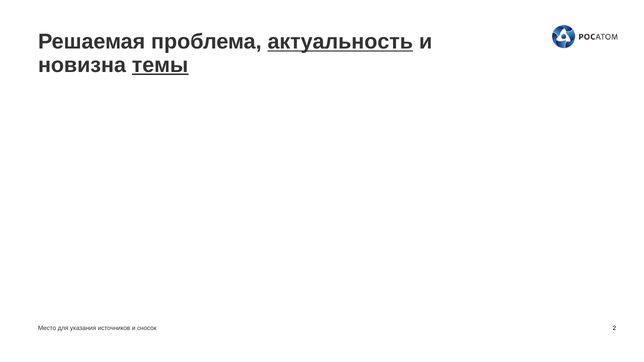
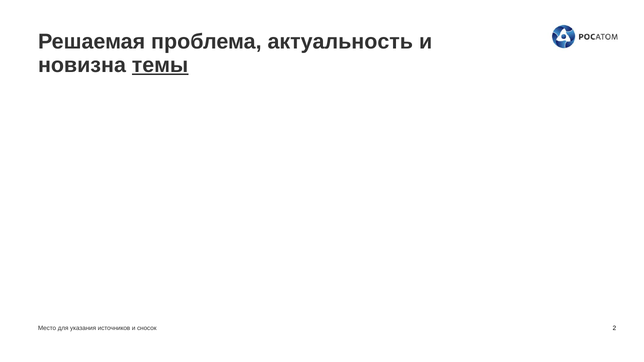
актуальность underline: present -> none (340, 42)
